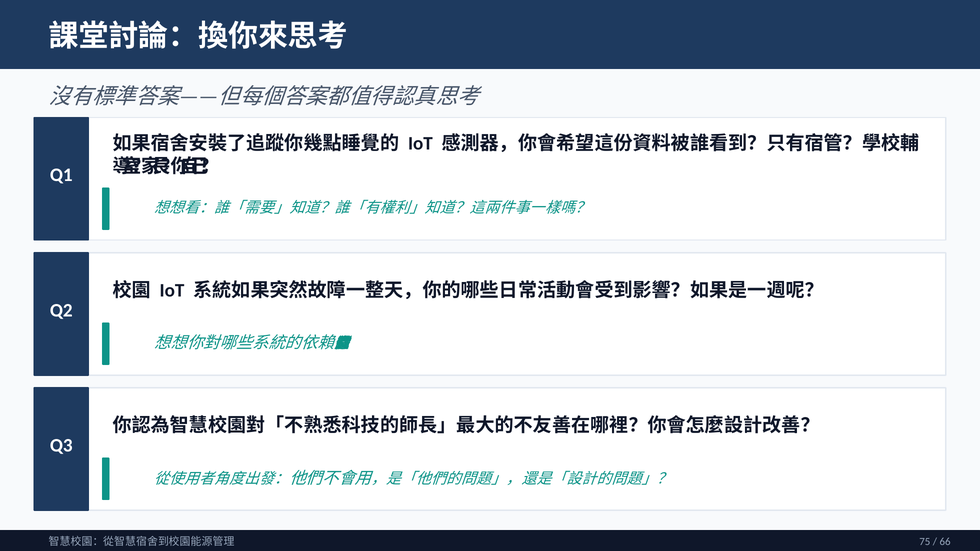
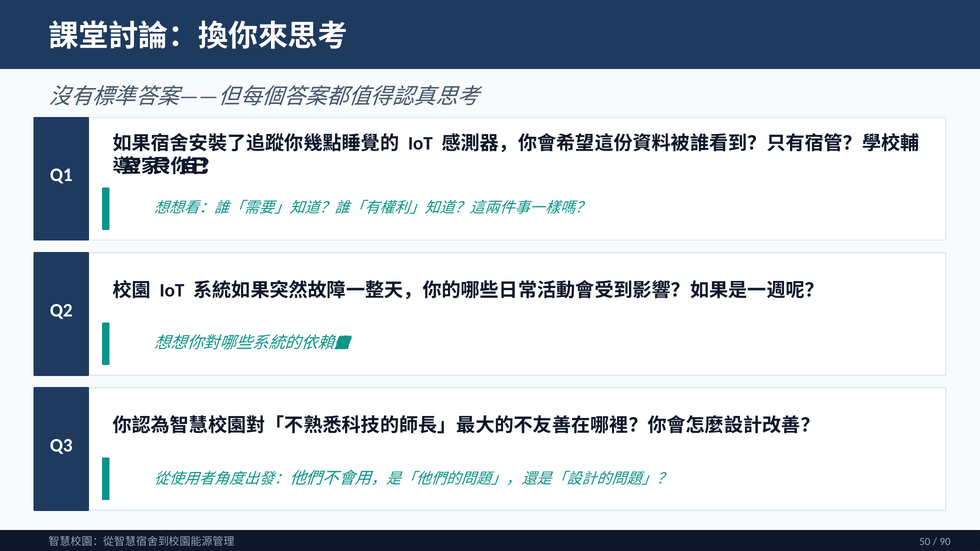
75: 75 -> 50 (925, 542)
66: 66 -> 90 (945, 542)
